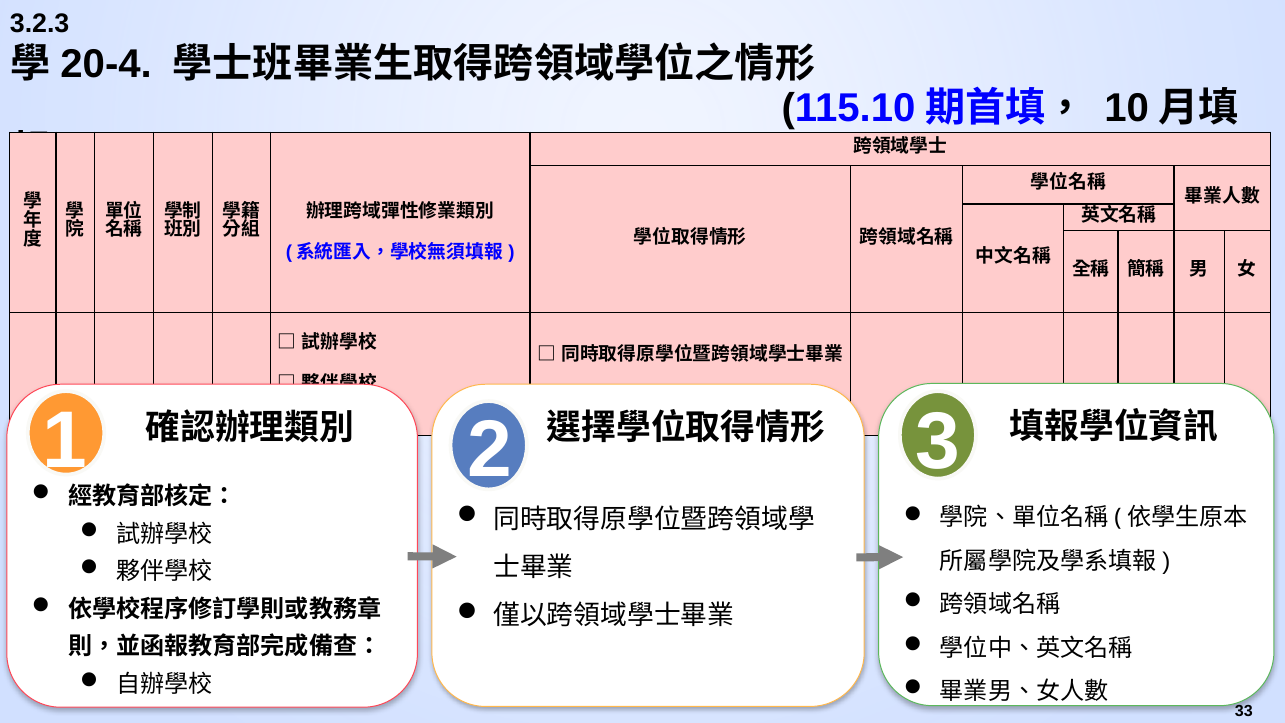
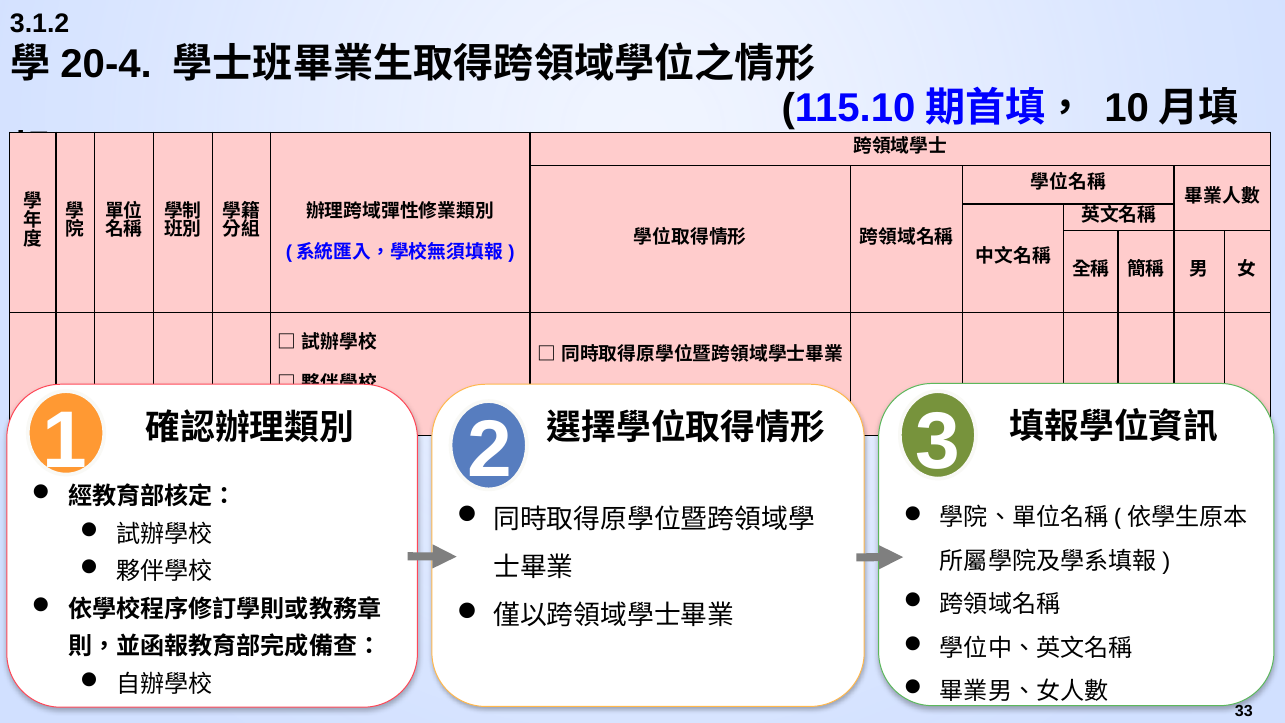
3.2.3: 3.2.3 -> 3.1.2 (40, 23)
